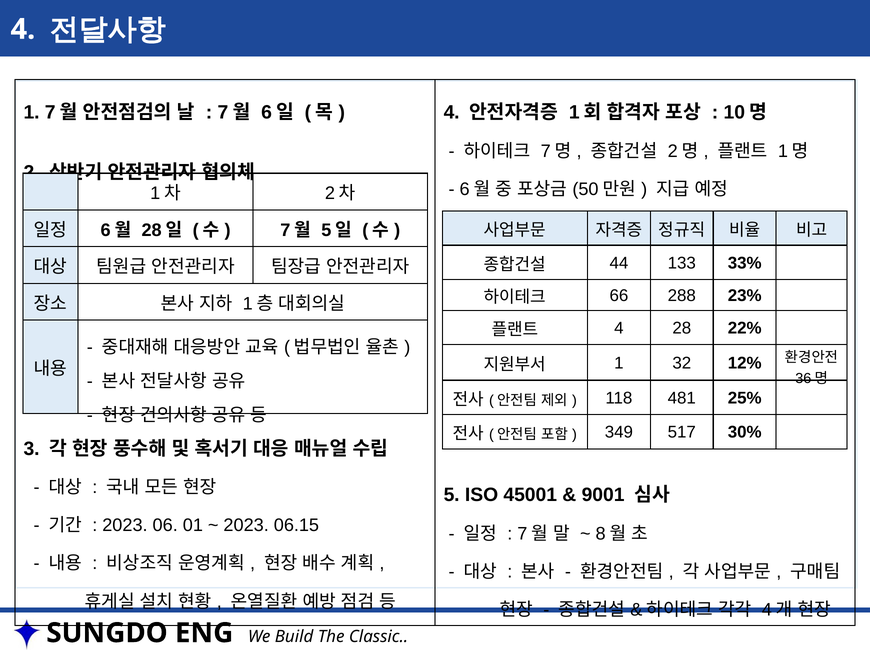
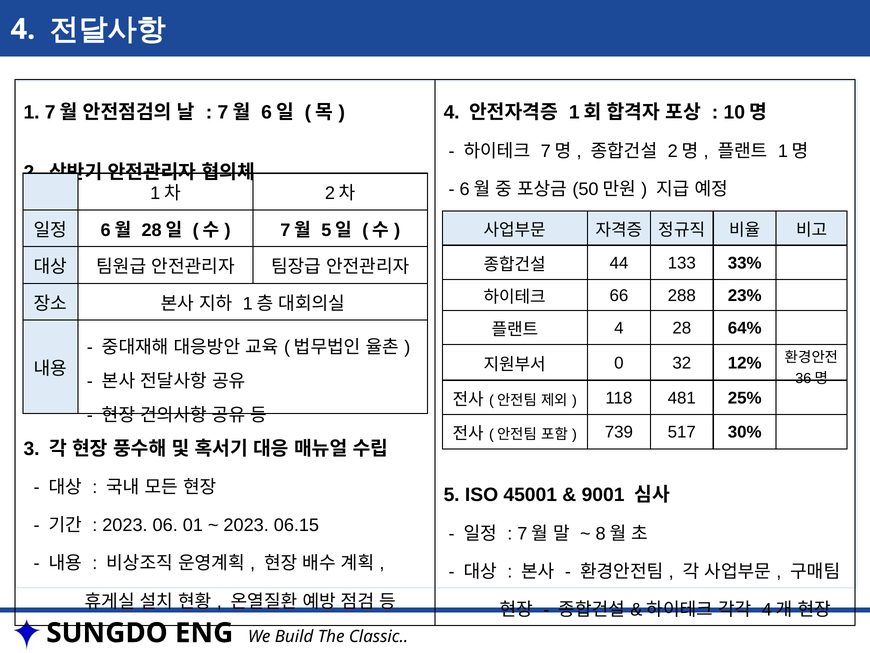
22%: 22% -> 64% (745, 328)
1: 1 -> 0 (619, 363)
349: 349 -> 739 (619, 432)
